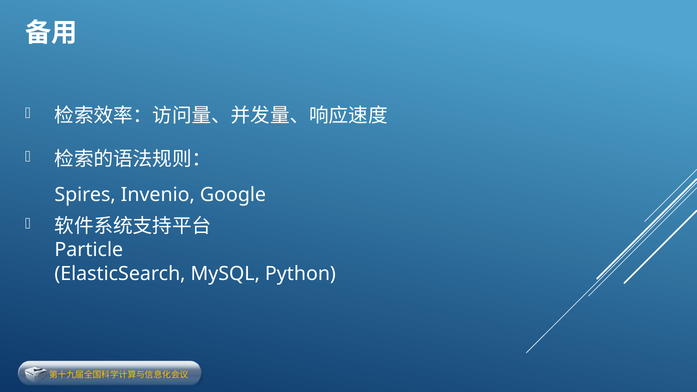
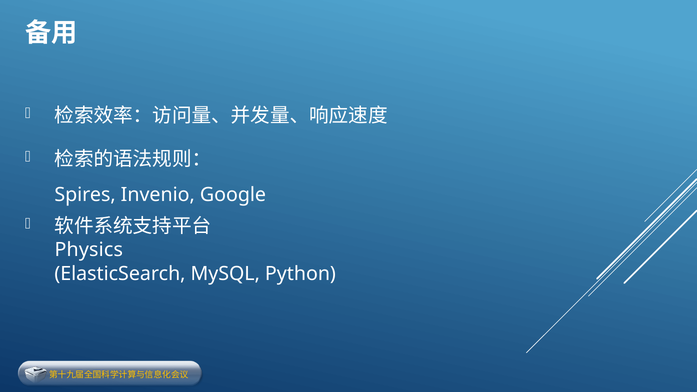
Particle: Particle -> Physics (89, 250)
